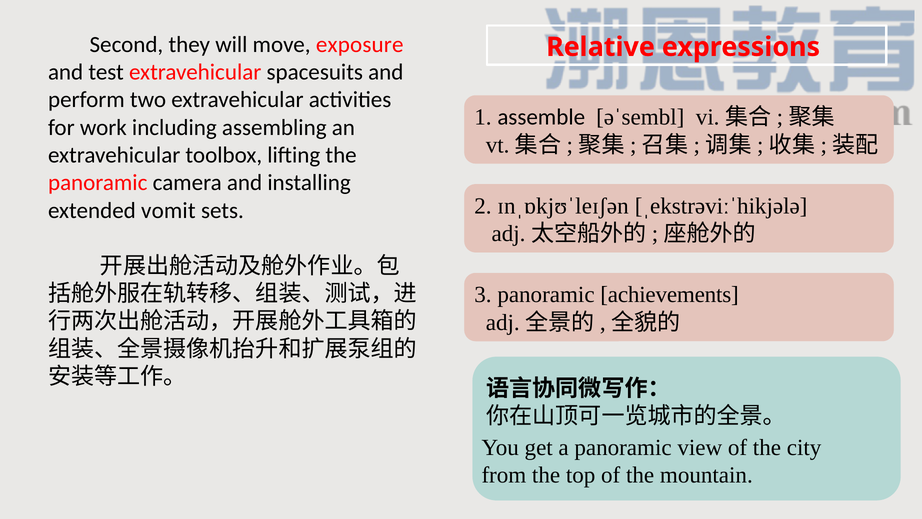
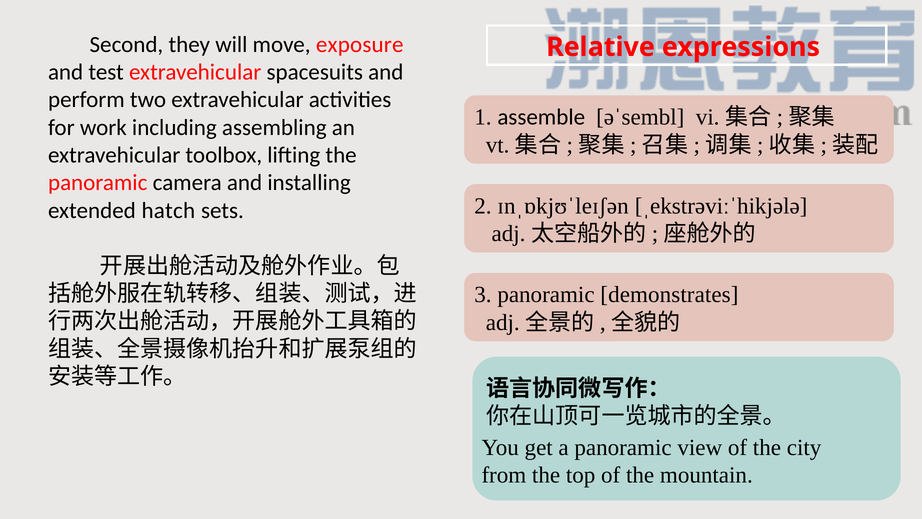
vomit: vomit -> hatch (168, 210)
achievements: achievements -> demonstrates (669, 295)
